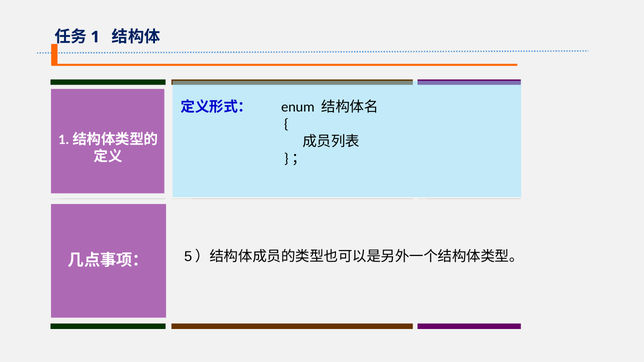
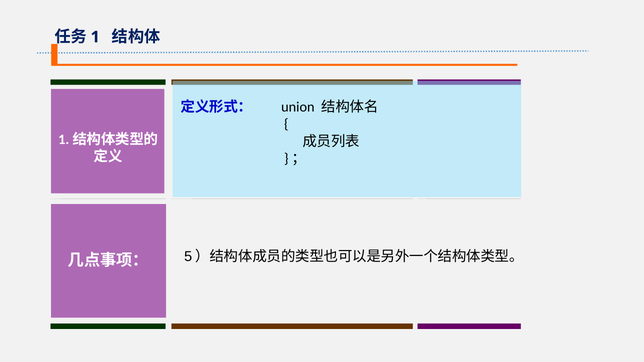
enum: enum -> union (298, 107)
